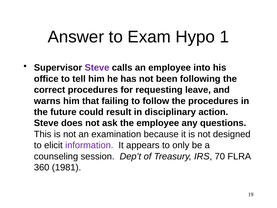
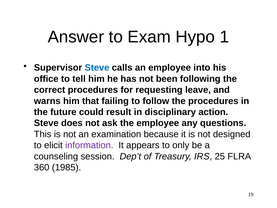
Steve colour: purple -> blue (97, 68)
70: 70 -> 25 (220, 156)
1981: 1981 -> 1985 (67, 167)
